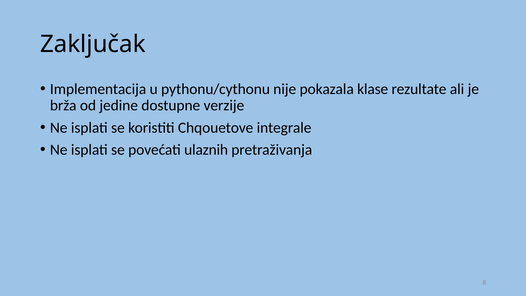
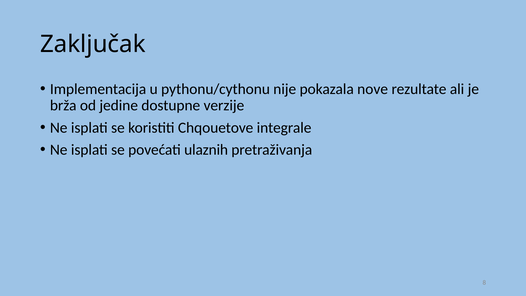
klase: klase -> nove (373, 89)
